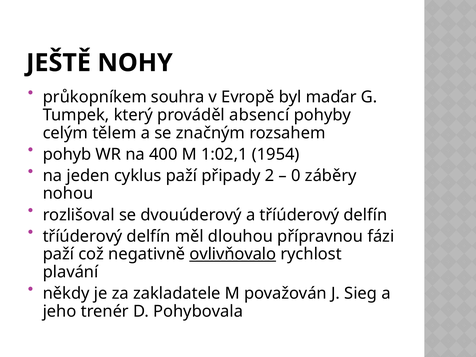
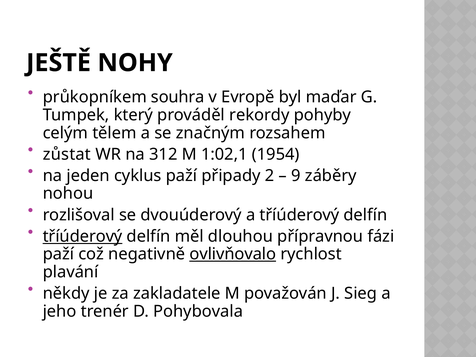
absencí: absencí -> rekordy (259, 115)
pohyb: pohyb -> zůstat (67, 154)
400: 400 -> 312 (163, 154)
0: 0 -> 9 (296, 176)
tříúderový underline: none -> present (83, 236)
